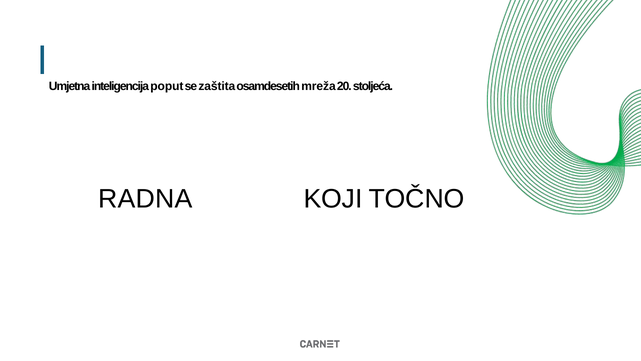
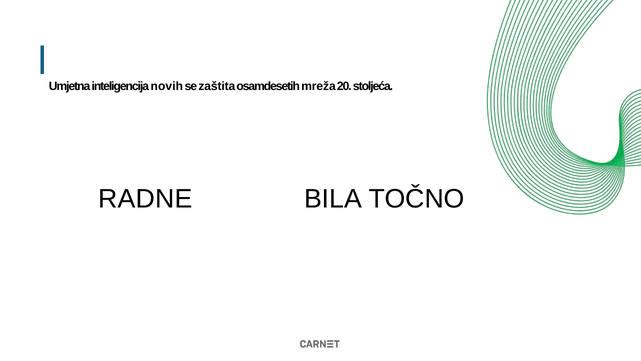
poput: poput -> novih (167, 86)
RADNA: RADNA -> RADNE (145, 199)
KOJI: KOJI -> BILA (333, 199)
